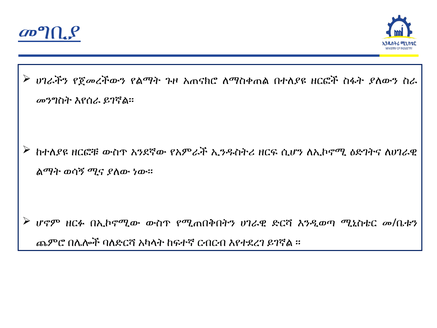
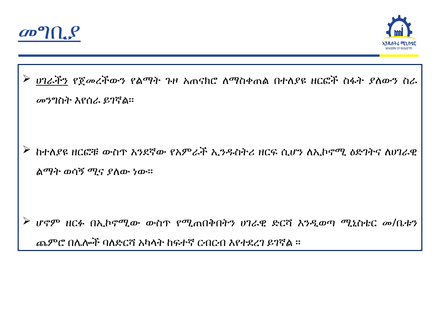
ሀገራችን underline: none -> present (52, 80)
